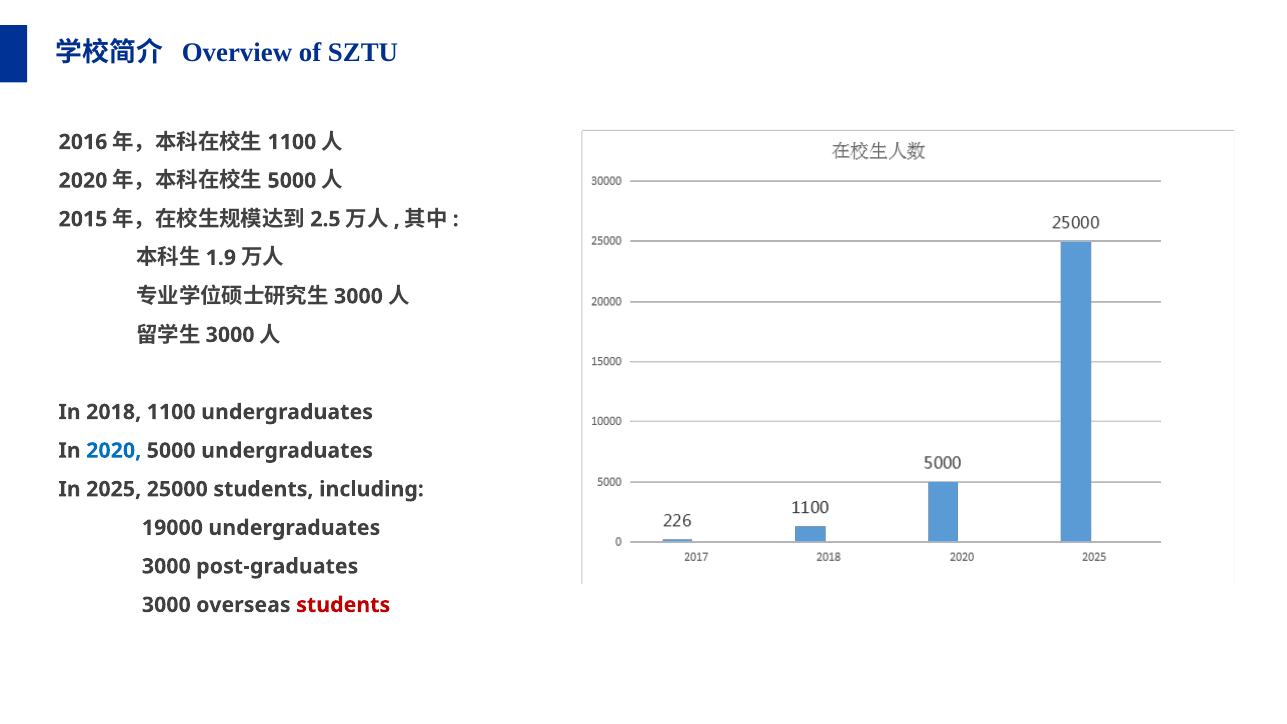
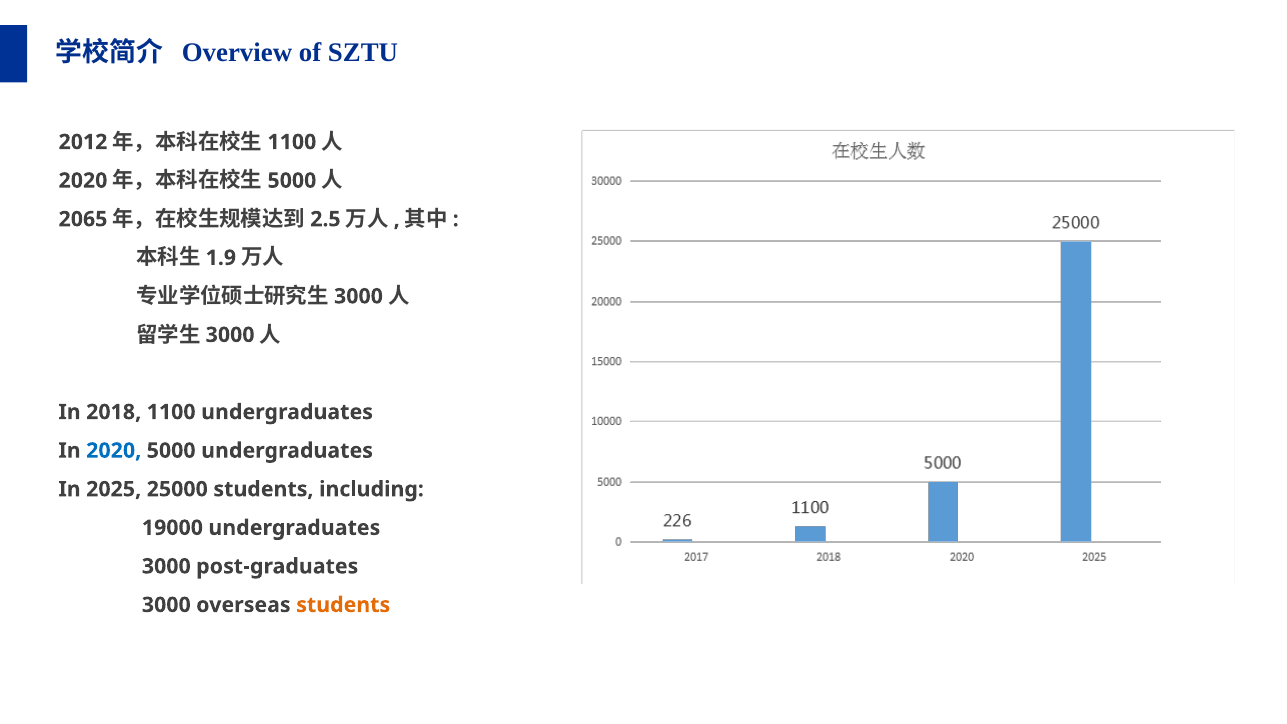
2016: 2016 -> 2012 (83, 142)
2015: 2015 -> 2065 (83, 219)
students colour: red -> orange (343, 605)
